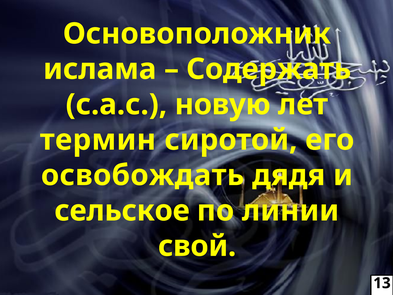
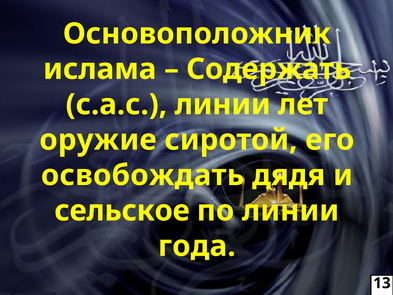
с.а.с новую: новую -> линии (223, 104)
термин: термин -> оружие (98, 140)
свой: свой -> года (197, 246)
